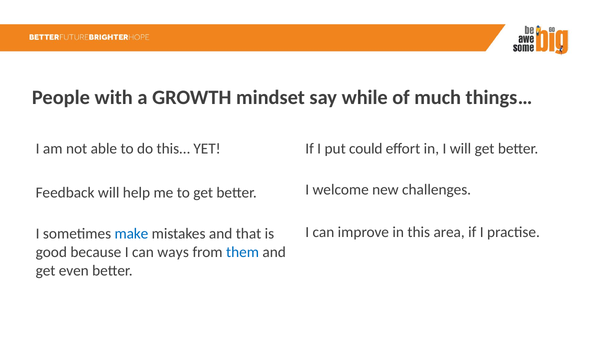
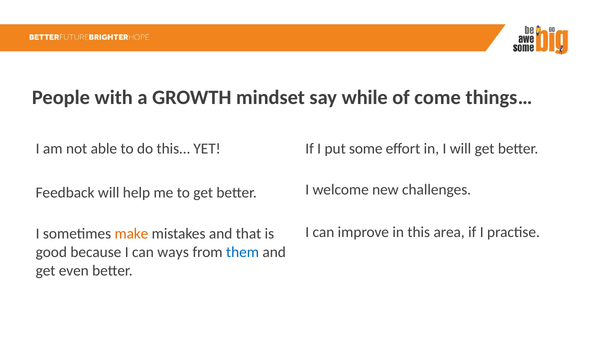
much: much -> come (438, 98)
could: could -> some (366, 149)
make colour: blue -> orange (131, 234)
